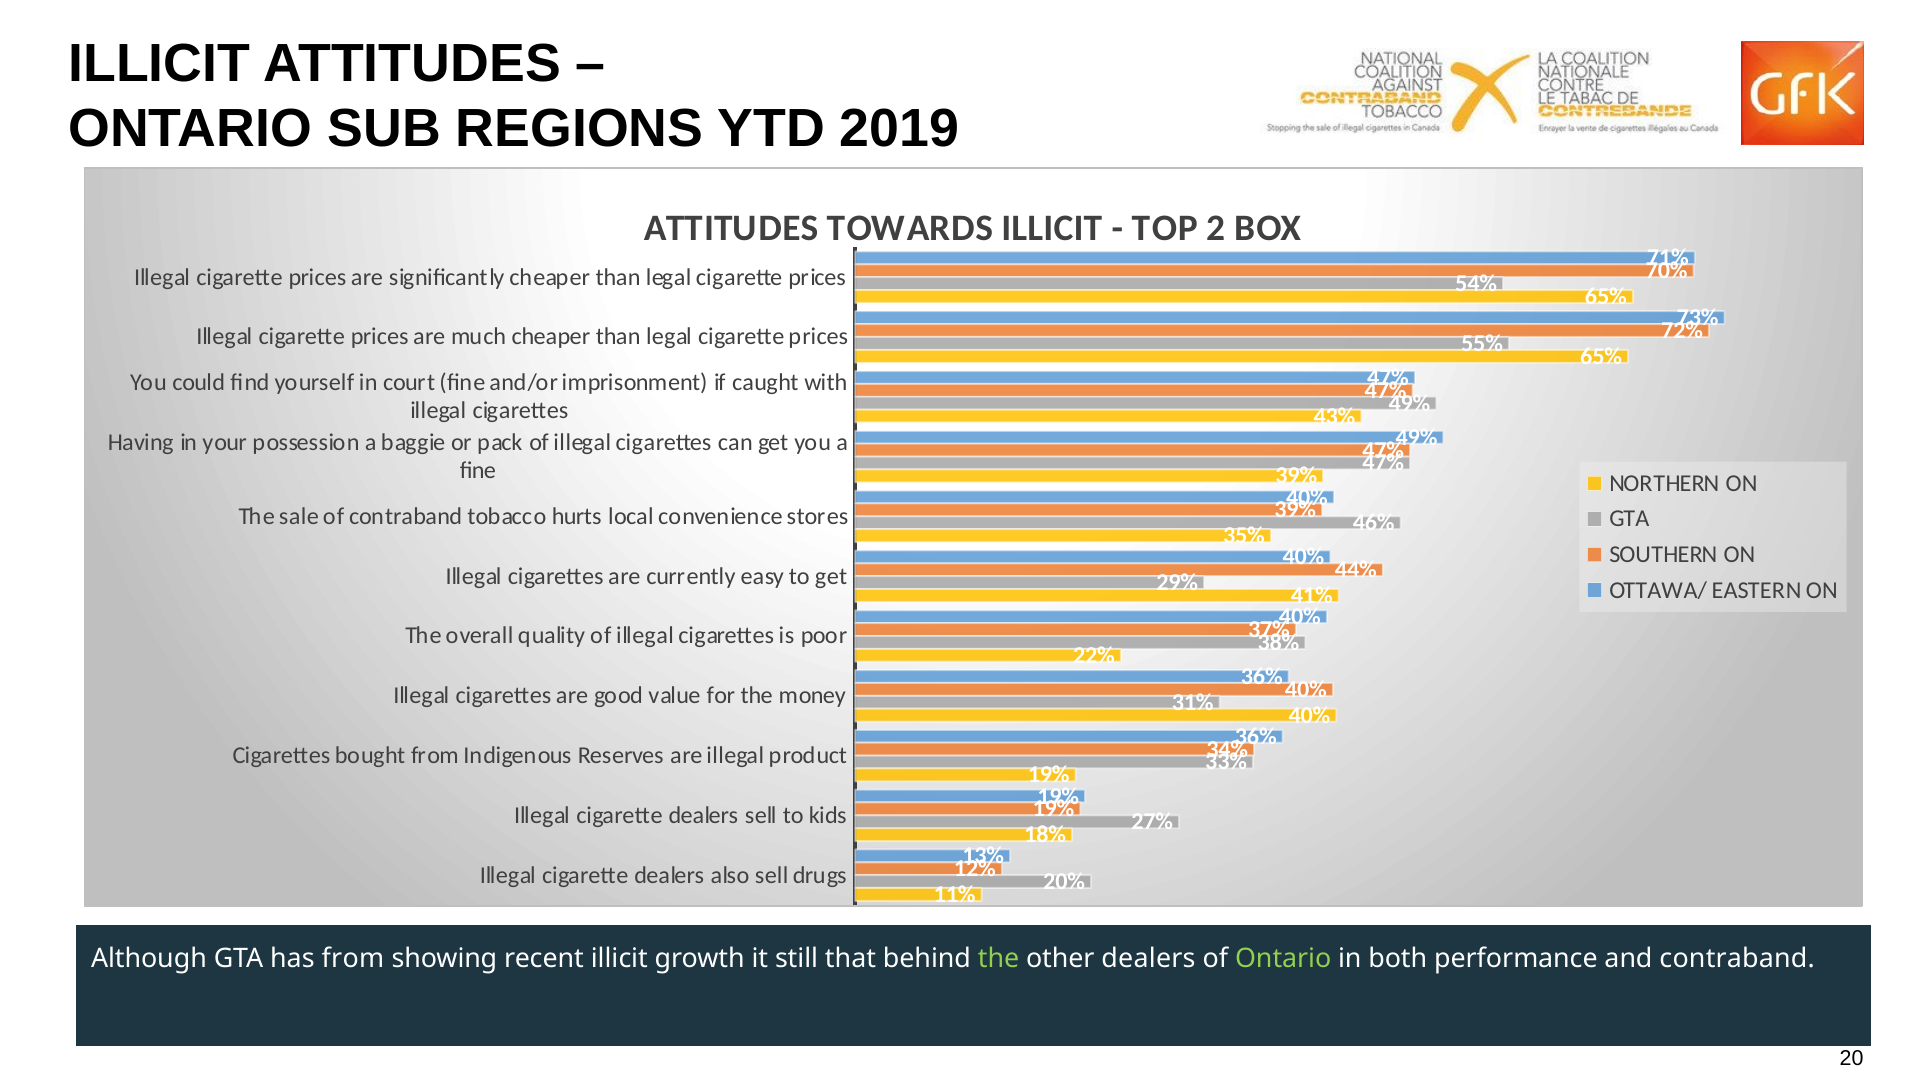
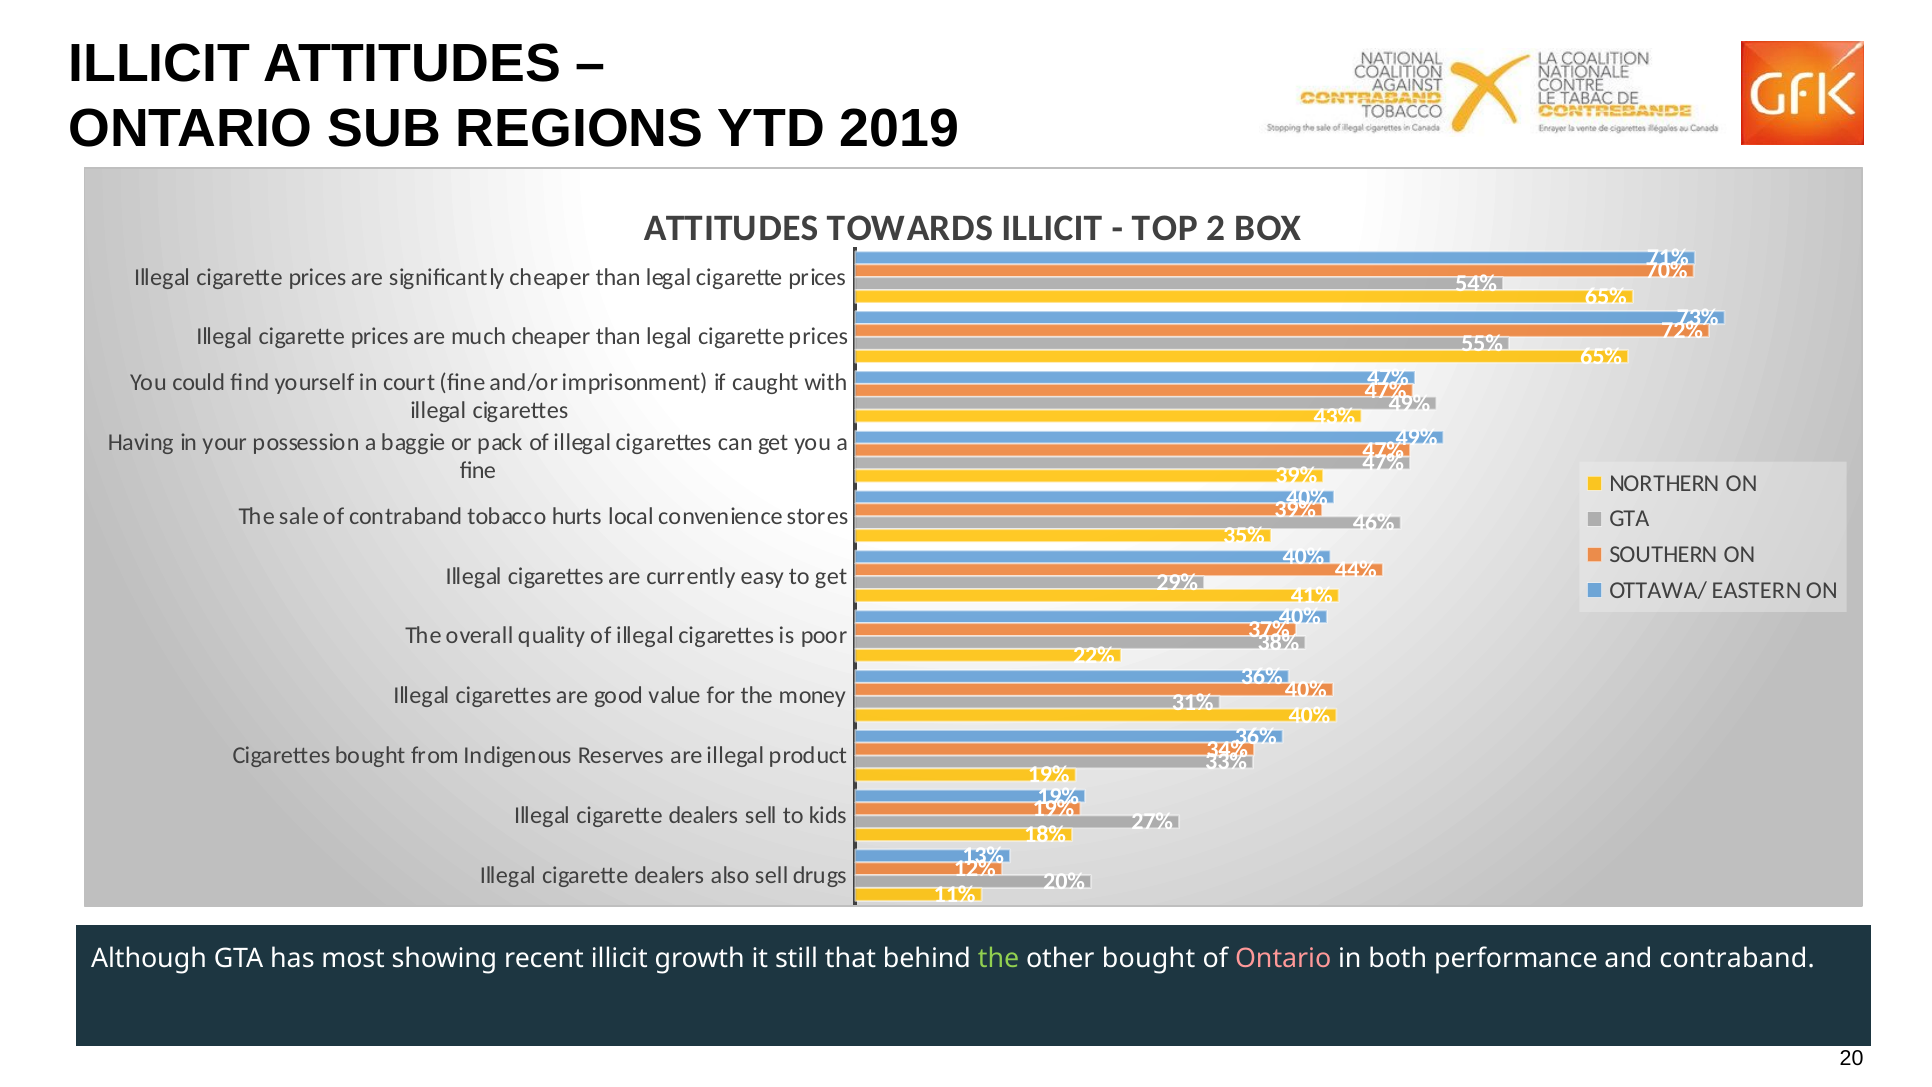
has from: from -> most (353, 958)
other dealers: dealers -> bought (1149, 958)
Ontario colour: light green -> pink (1283, 958)
